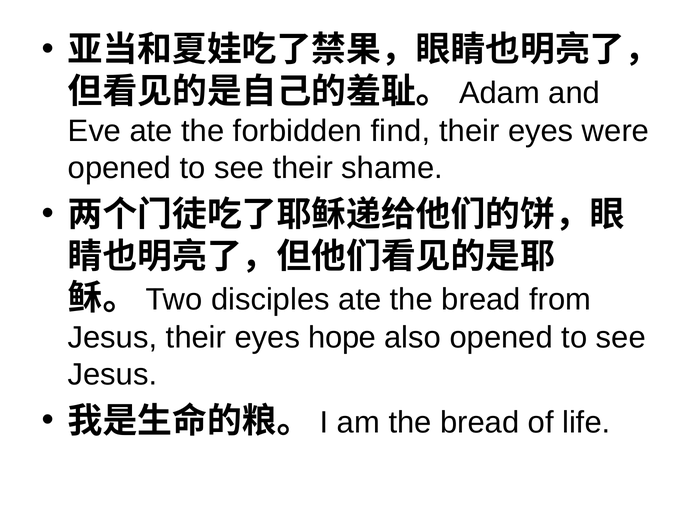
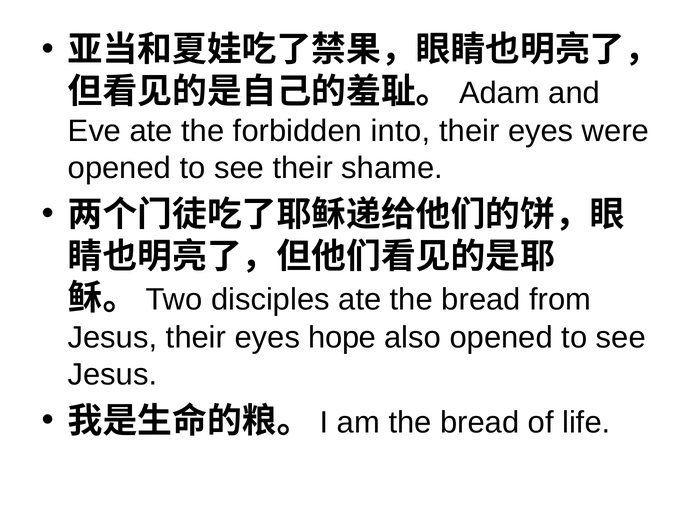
find: find -> into (400, 131)
